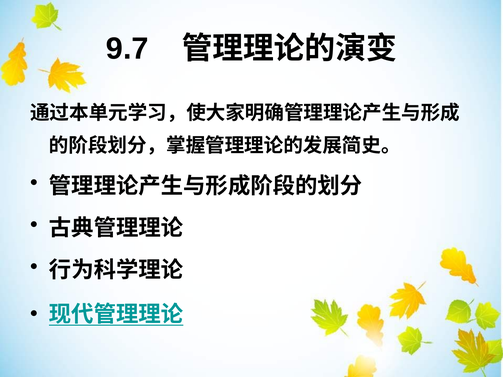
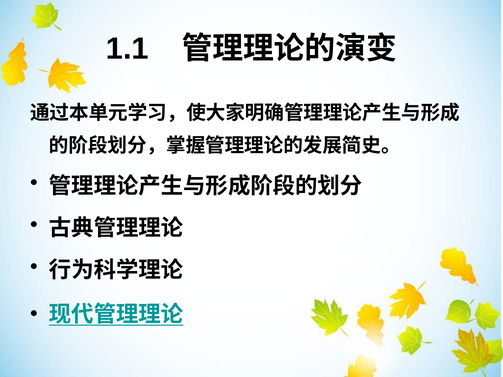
9.7: 9.7 -> 1.1 (127, 49)
